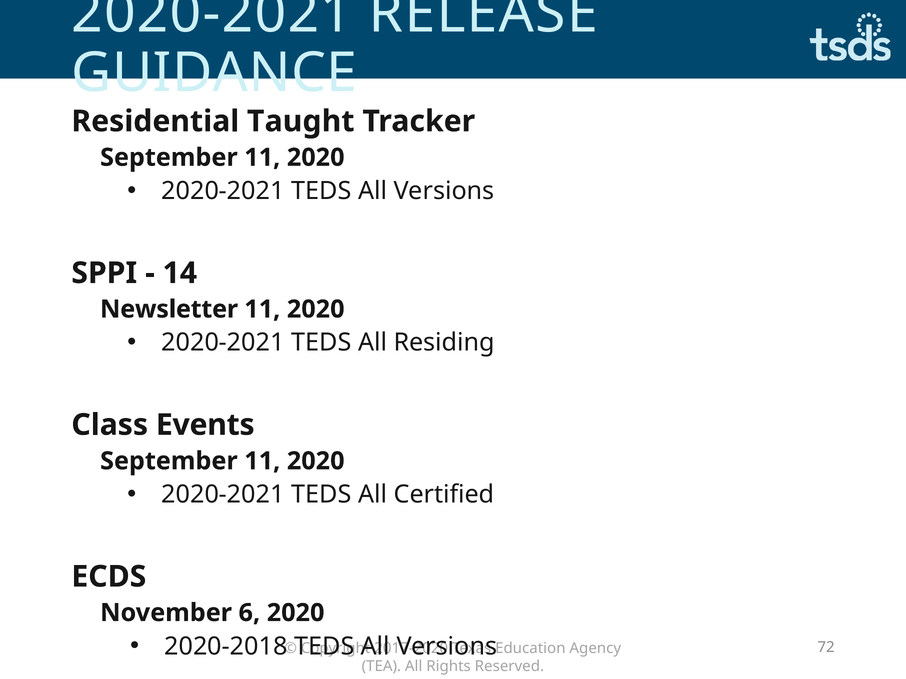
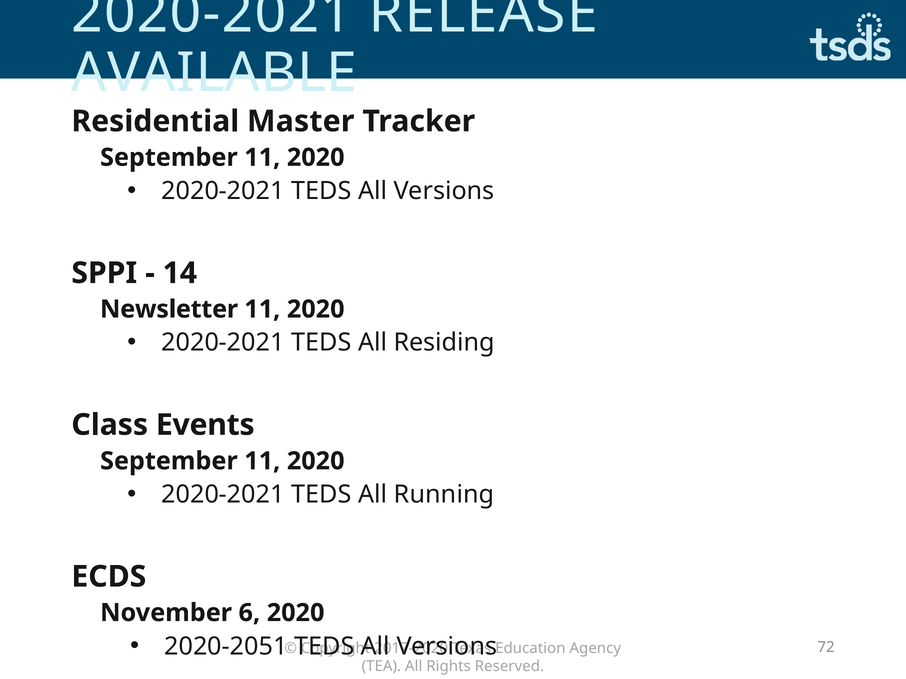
GUIDANCE: GUIDANCE -> AVAILABLE (214, 73)
Taught: Taught -> Master (301, 121)
Certified: Certified -> Running (444, 495)
2020-2018: 2020-2018 -> 2020-2051 (226, 647)
